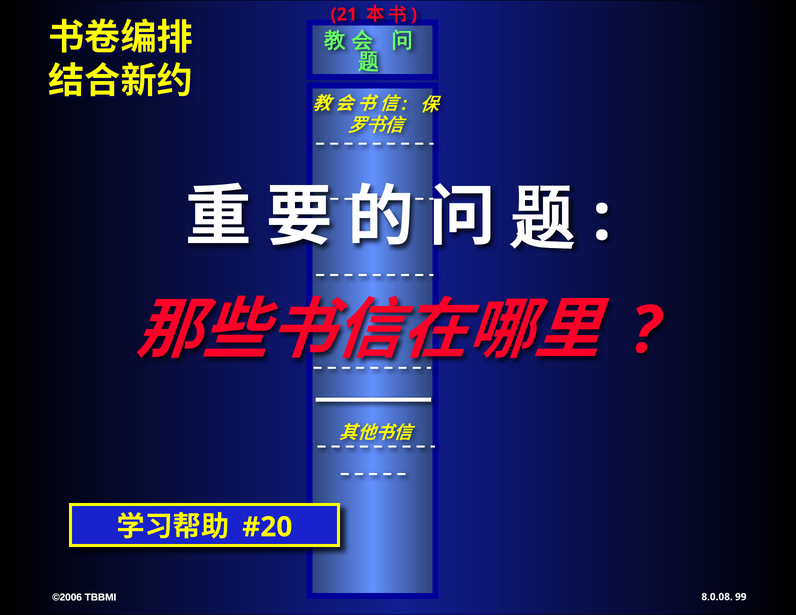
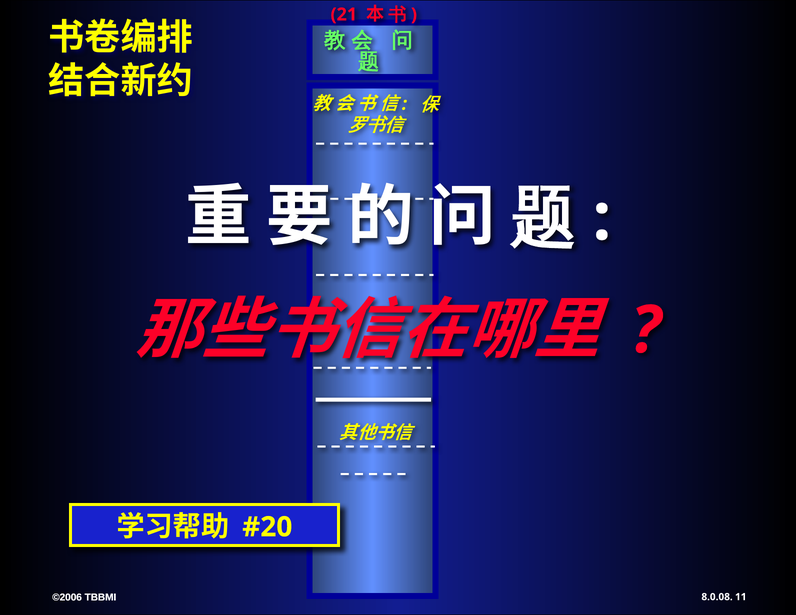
99: 99 -> 11 (741, 597)
